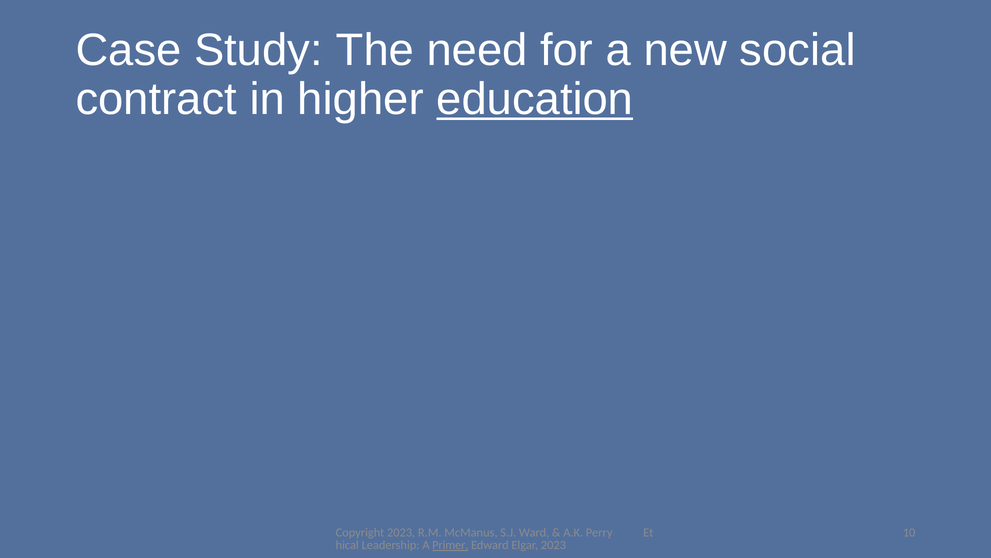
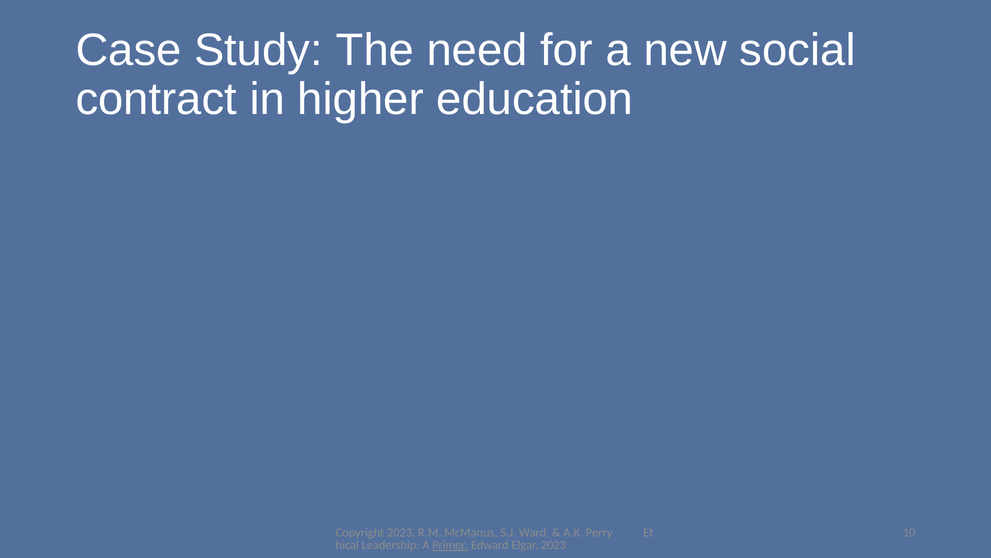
education underline: present -> none (535, 99)
